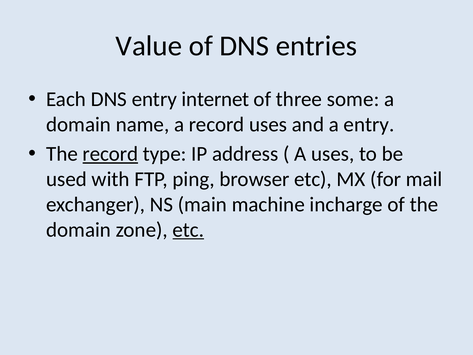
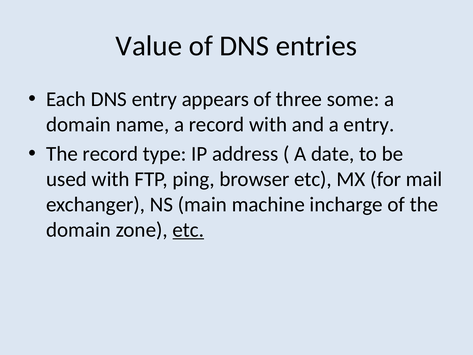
internet: internet -> appears (215, 99)
record uses: uses -> with (268, 124)
record underline: present -> none (110, 154)
A uses: uses -> date (333, 154)
